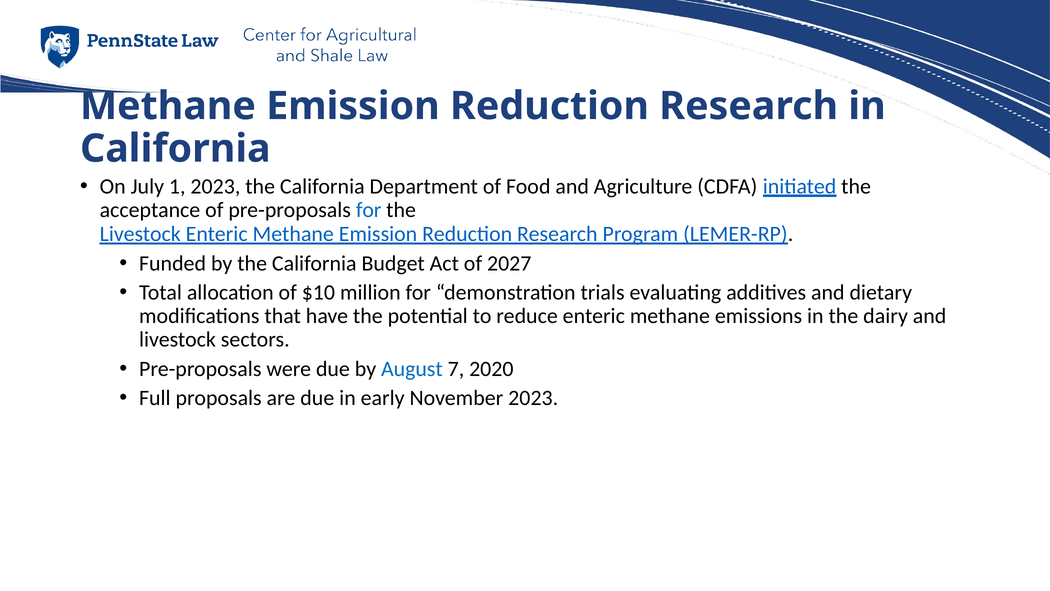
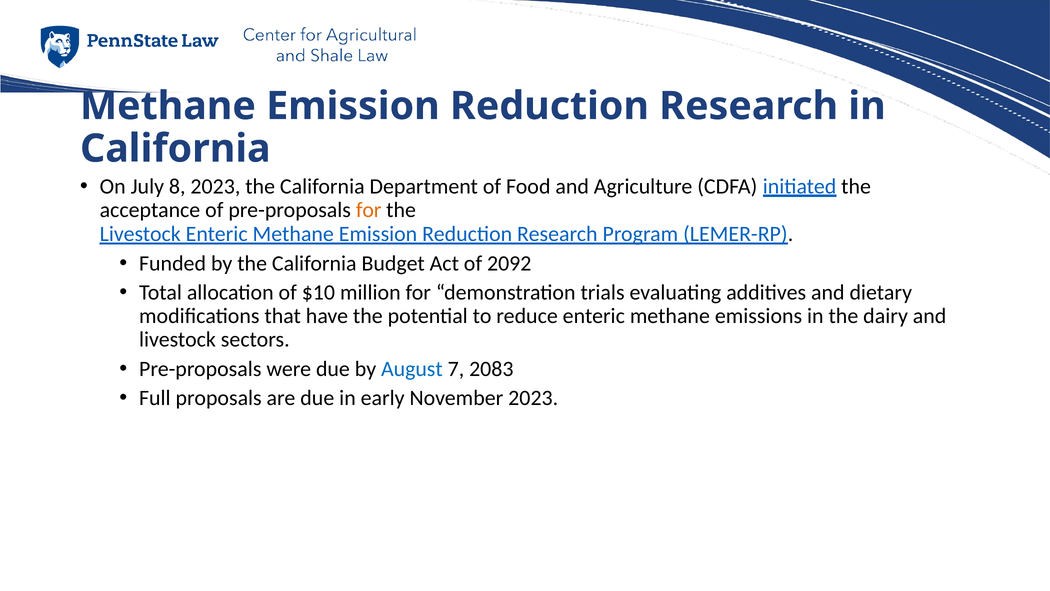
1: 1 -> 8 (177, 186)
for colour: blue -> orange (369, 210)
2027: 2027 -> 2092 (509, 263)
2020: 2020 -> 2083 (491, 369)
